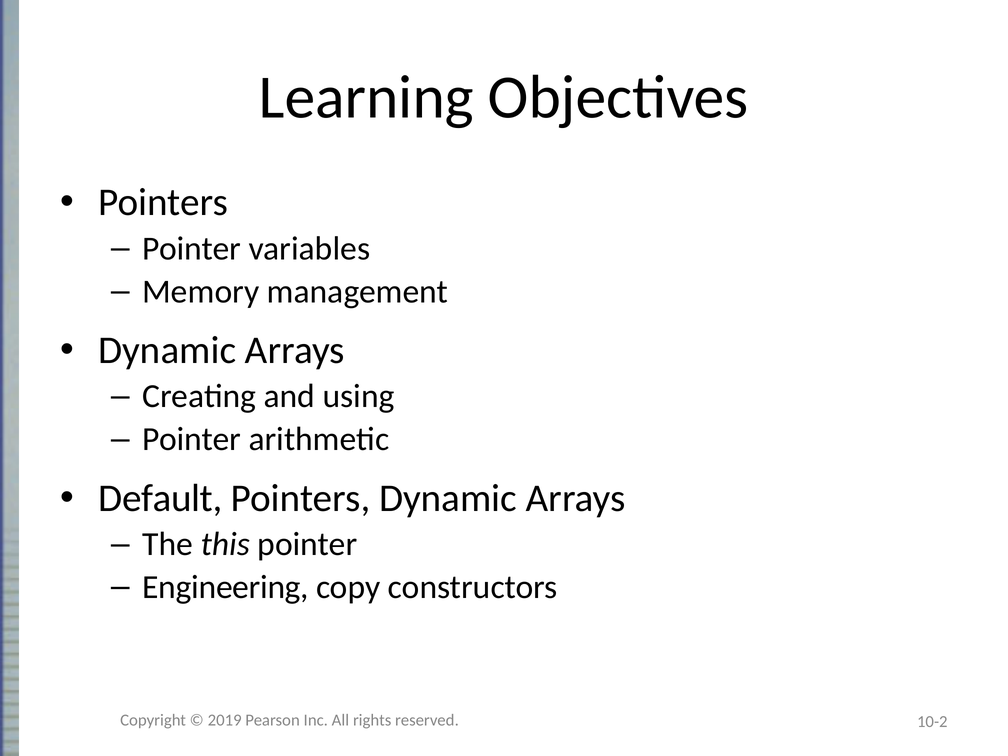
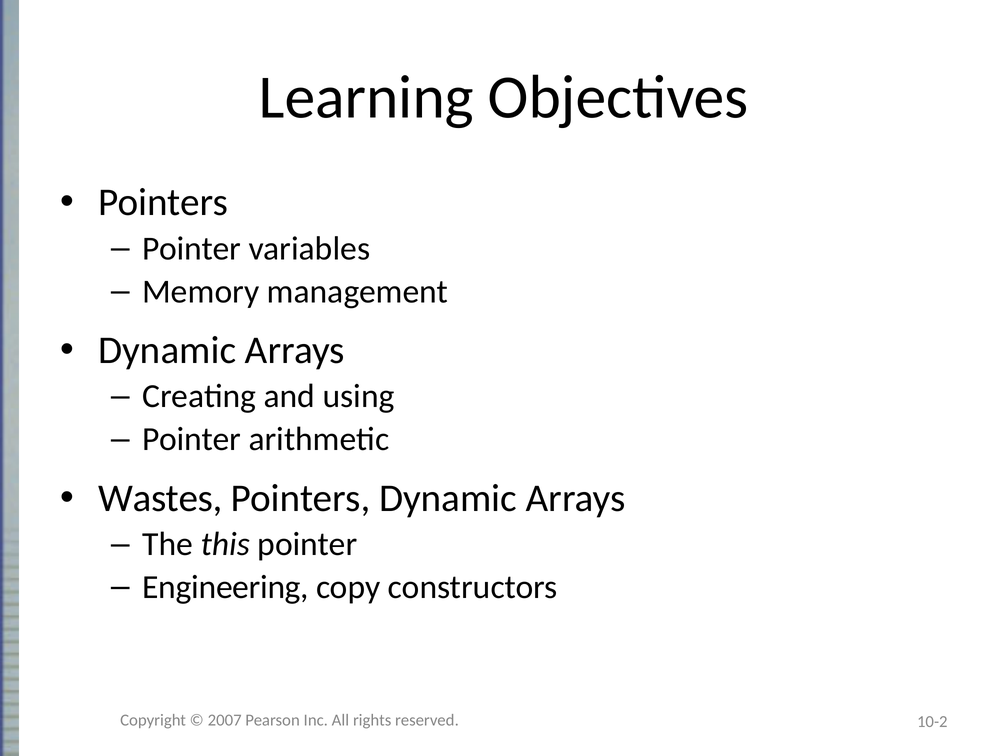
Default: Default -> Wastes (160, 498)
2019: 2019 -> 2007 (225, 720)
